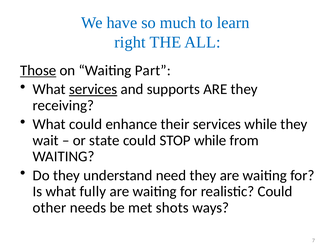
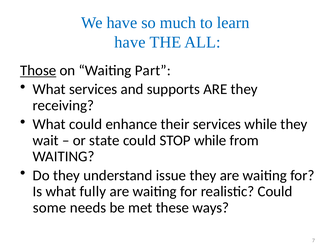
right: right -> have (130, 42)
services underline: present -> none (93, 89)
need: need -> issue (171, 175)
other: other -> some (50, 207)
shots: shots -> these (172, 207)
